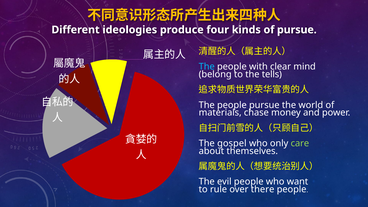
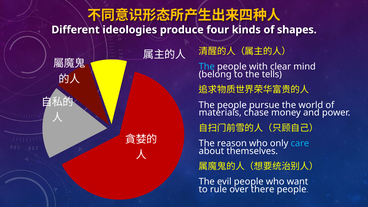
of pursue: pursue -> shapes (297, 30)
gospel: gospel -> reason (232, 143)
care colour: light green -> light blue (300, 143)
